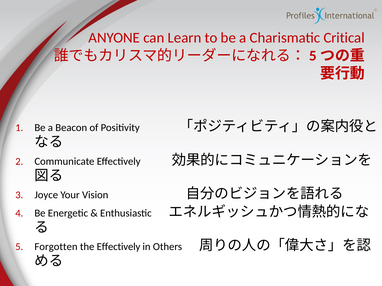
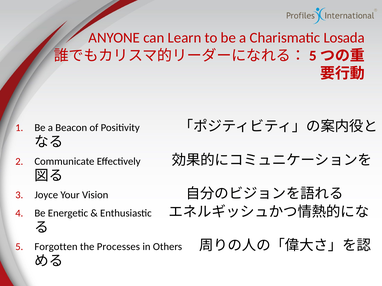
Critical: Critical -> Losada (344, 38)
the Effectively: Effectively -> Processes (118, 247)
